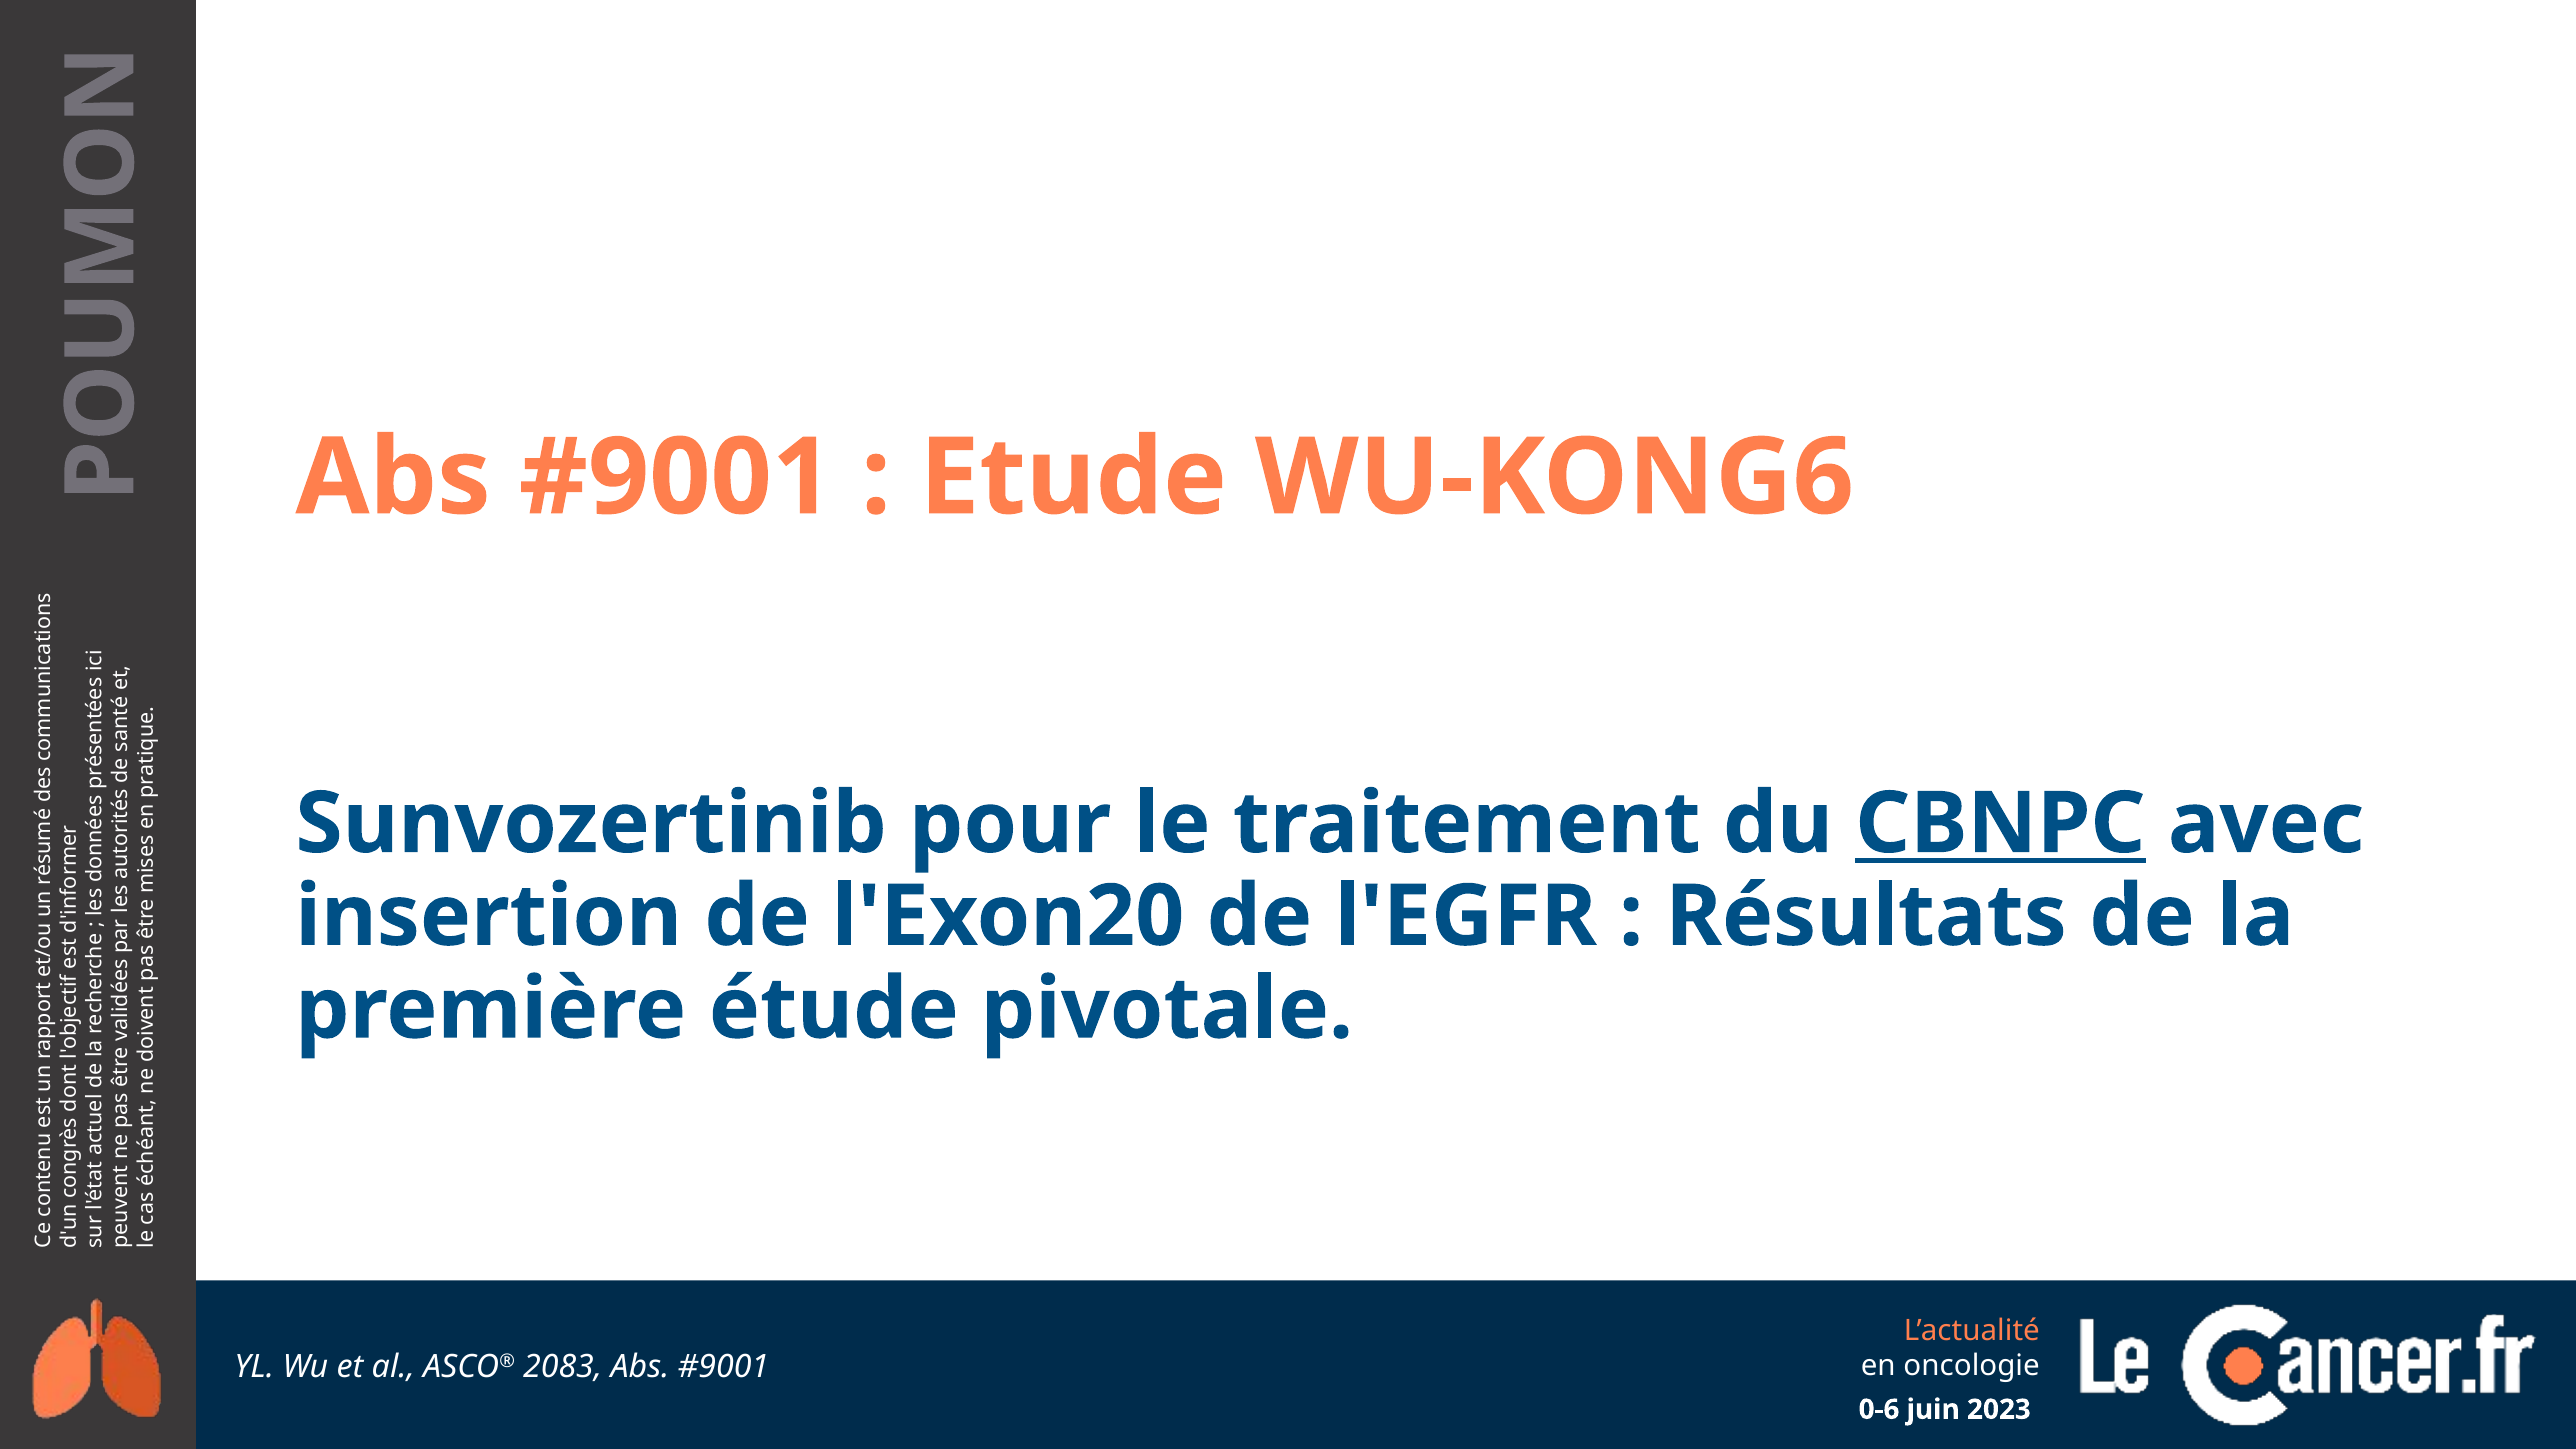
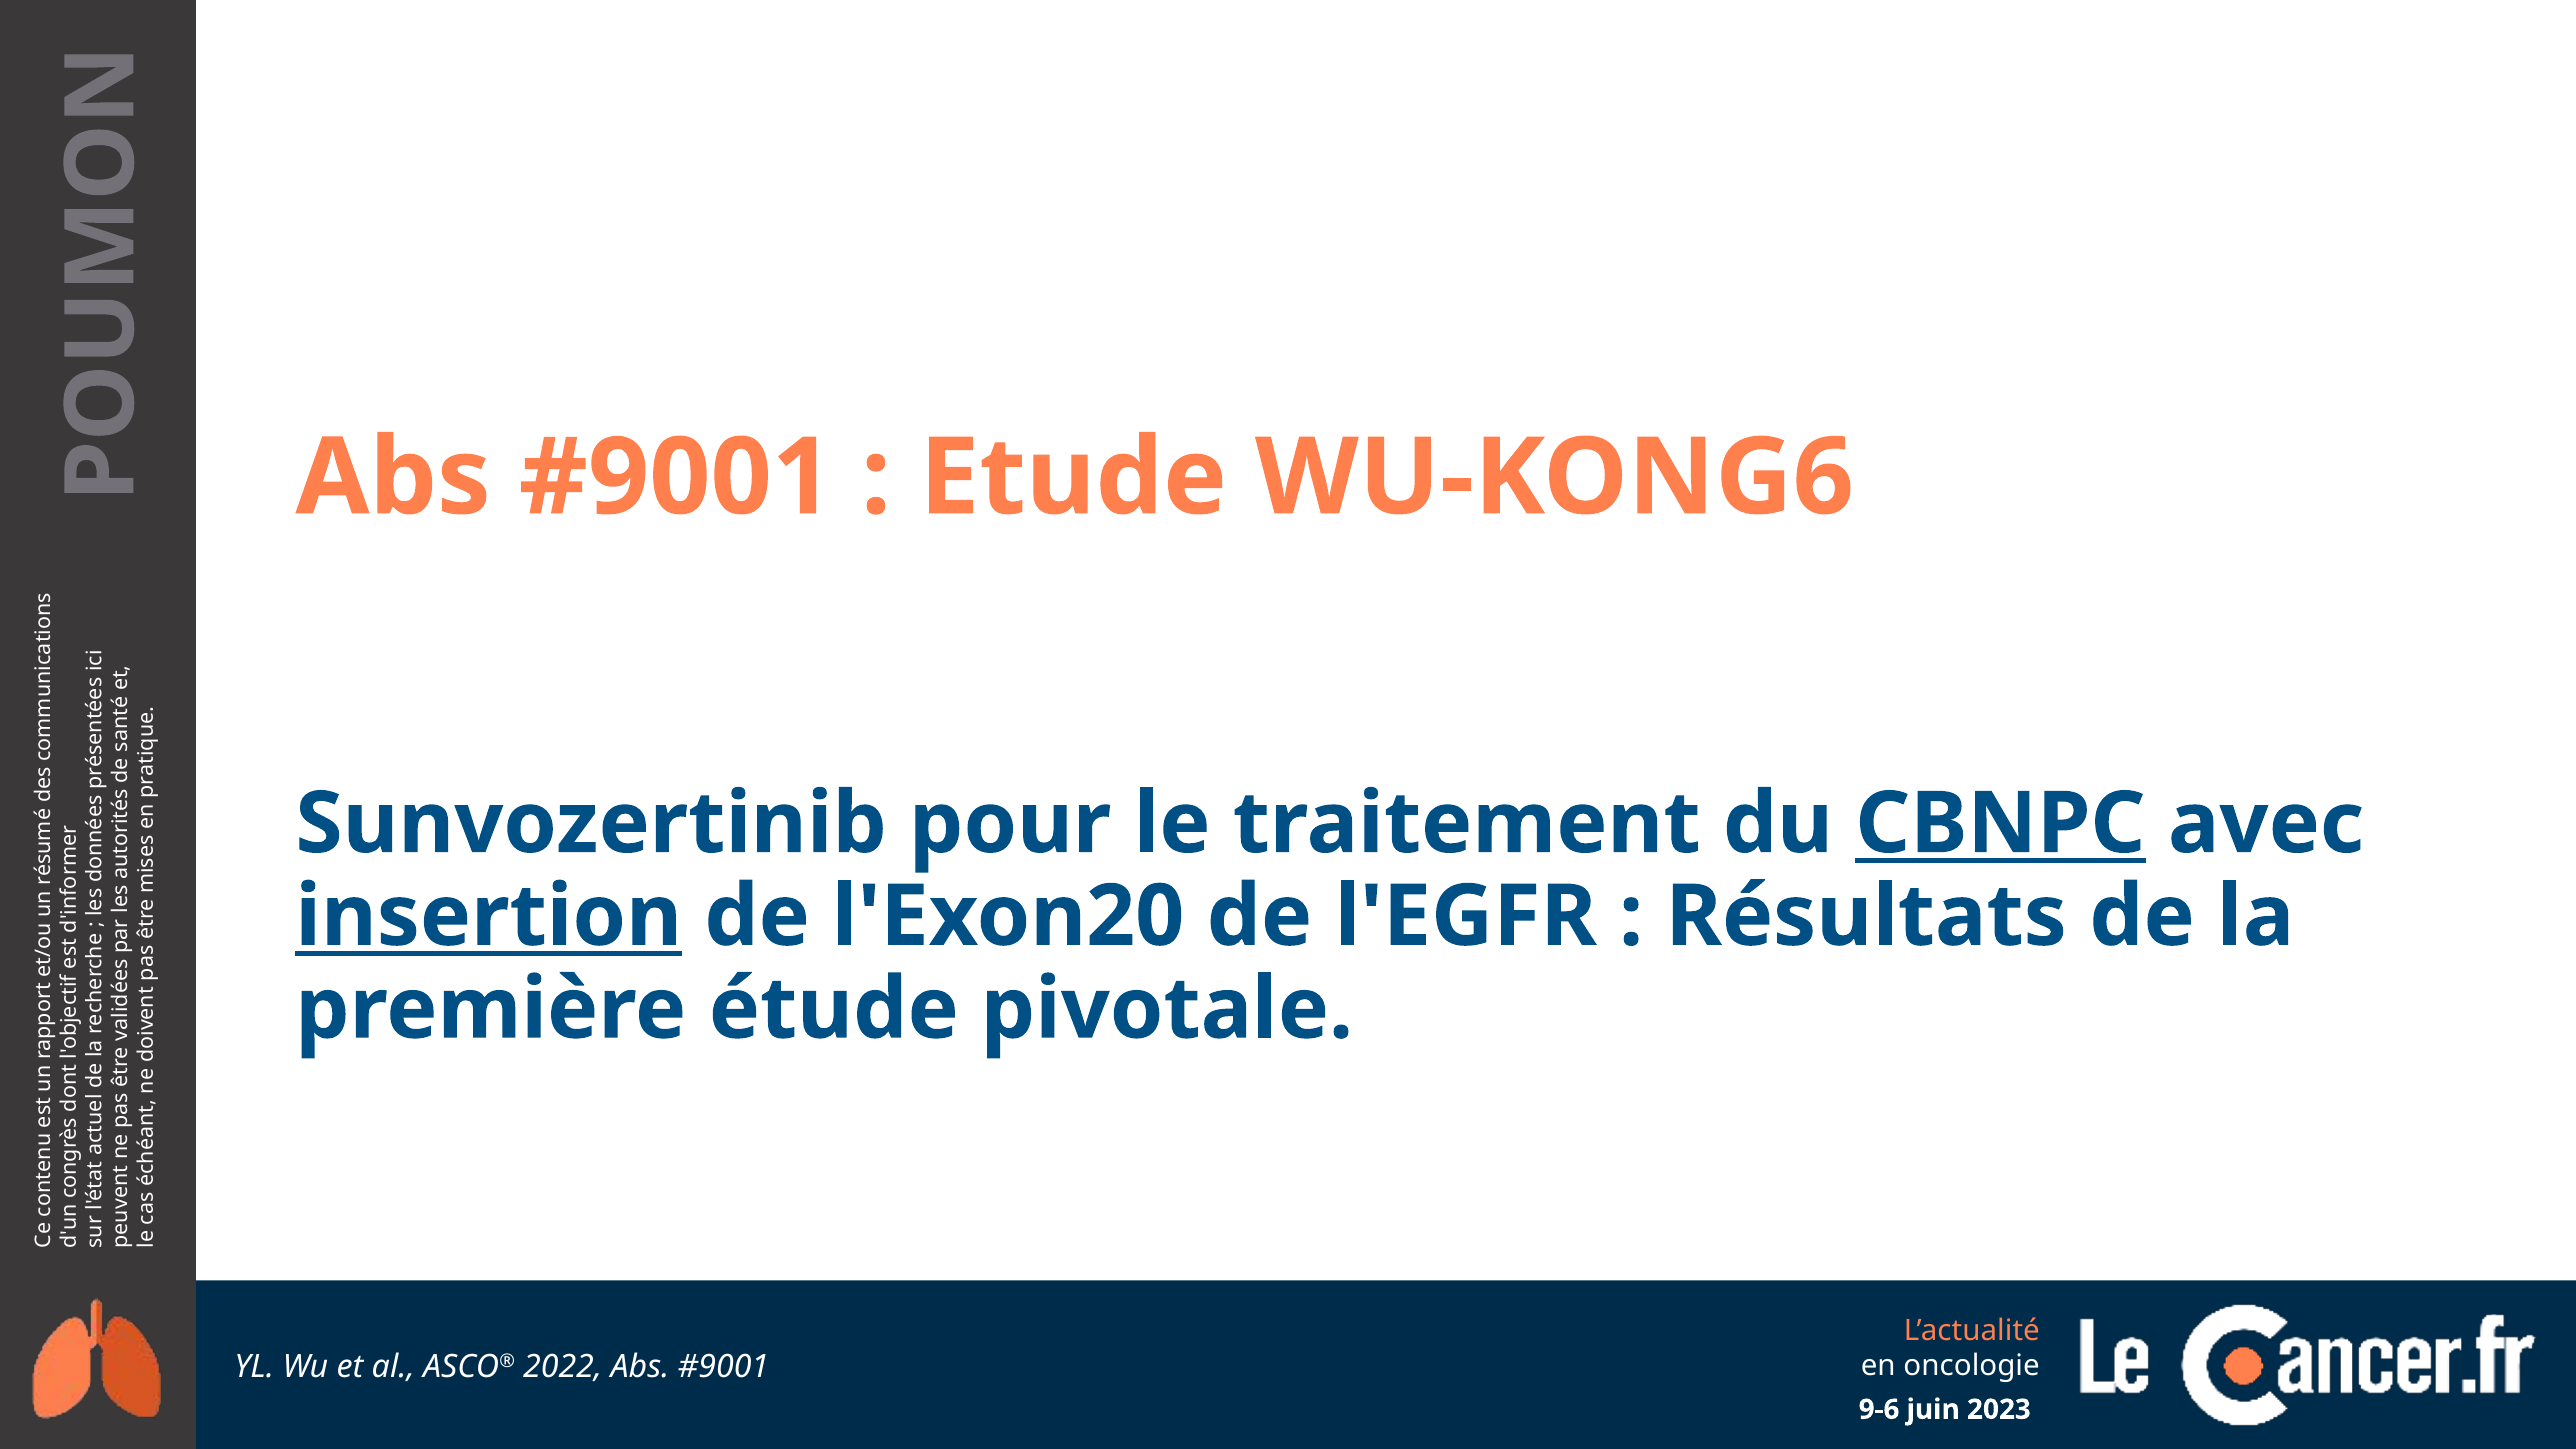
insertion underline: none -> present (489, 917)
2083: 2083 -> 2022 (563, 1367)
0-6: 0-6 -> 9-6 (1879, 1410)
